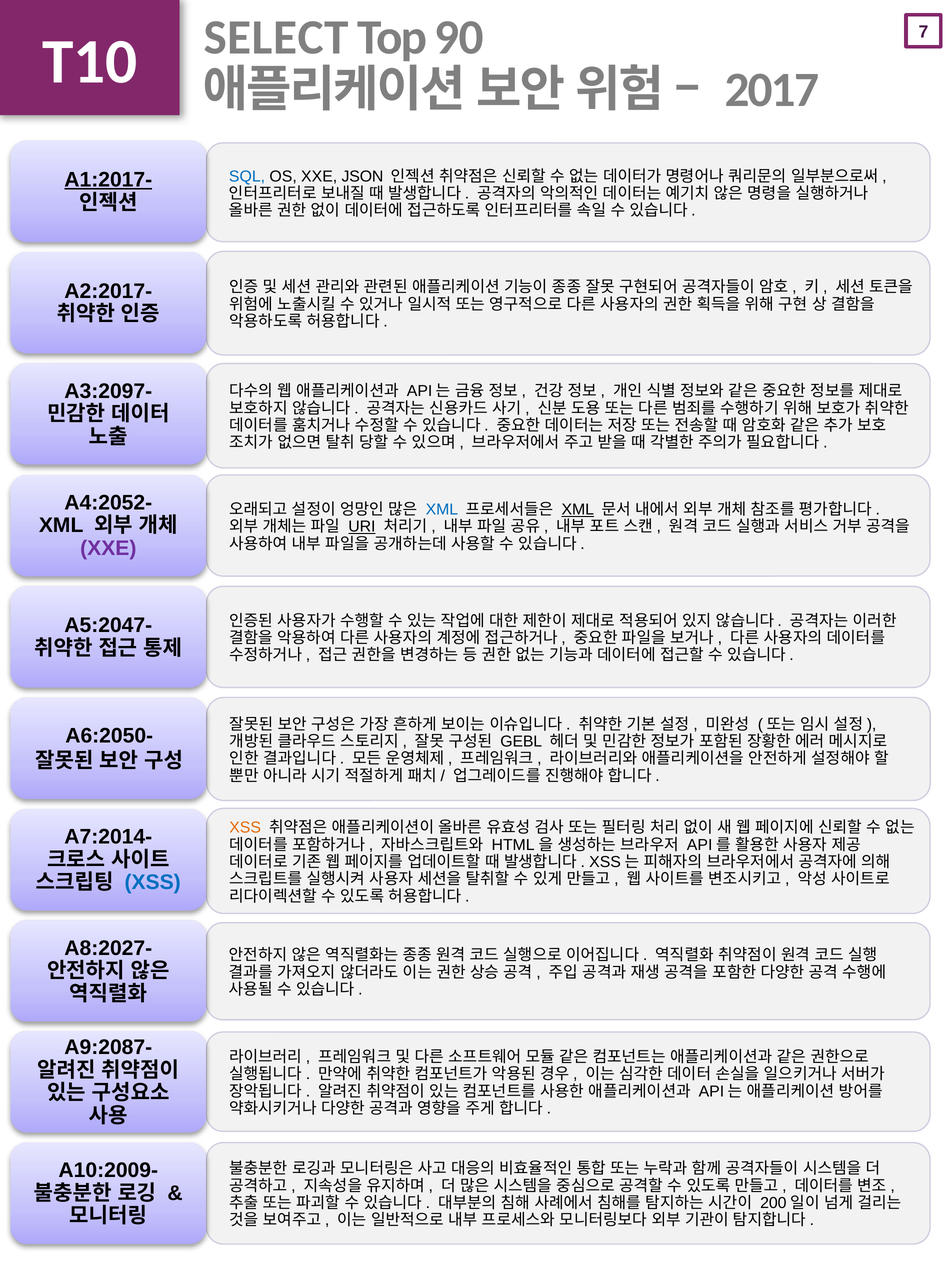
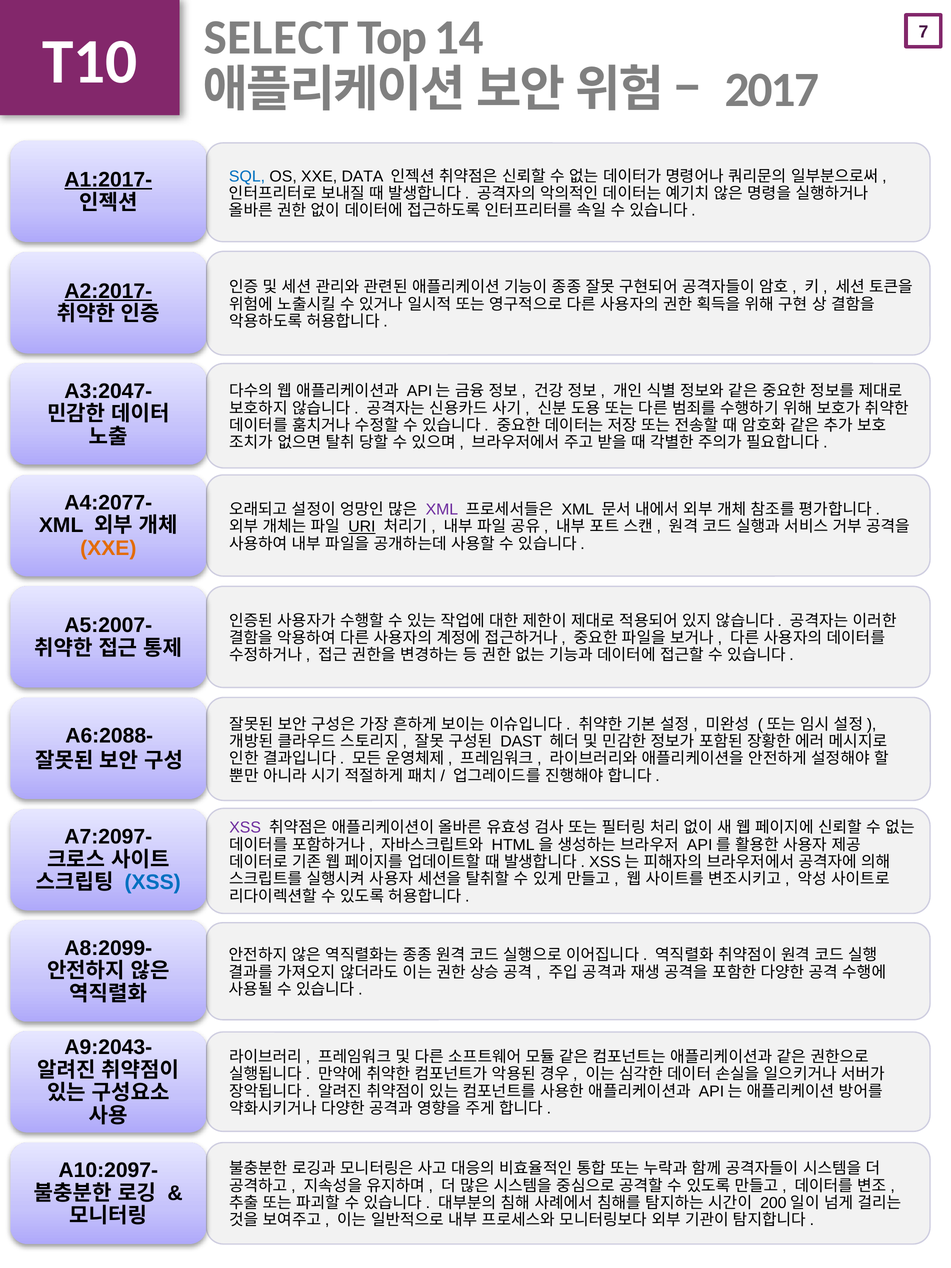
90: 90 -> 14 (459, 37)
JSON: JSON -> DATA (362, 176)
A2:2017- underline: none -> present (108, 291)
A3:2097-: A3:2097- -> A3:2047- (108, 391)
A4:2052-: A4:2052- -> A4:2077- (108, 503)
XML colour: blue -> purple (442, 509)
XML underline: present -> none (578, 509)
XXE colour: purple -> orange (108, 548)
A5:2047-: A5:2047- -> A5:2007- (108, 625)
A6:2050-: A6:2050- -> A6:2088- (109, 736)
GEBL: GEBL -> DAST (521, 741)
XSS colour: orange -> purple (245, 828)
A7:2014-: A7:2014- -> A7:2097- (108, 837)
A8:2027-: A8:2027- -> A8:2099- (108, 948)
A9:2087-: A9:2087- -> A9:2043- (108, 1047)
A10:2009-: A10:2009- -> A10:2097- (108, 1170)
